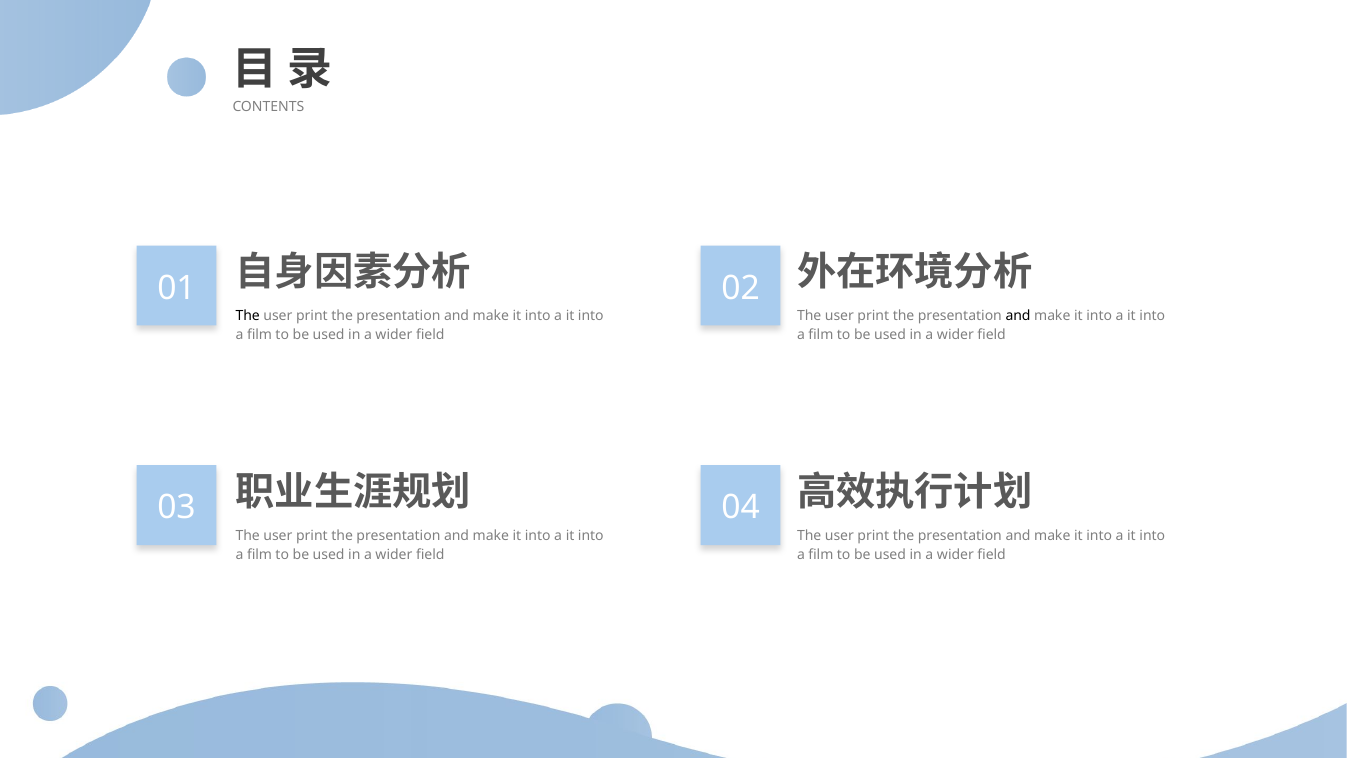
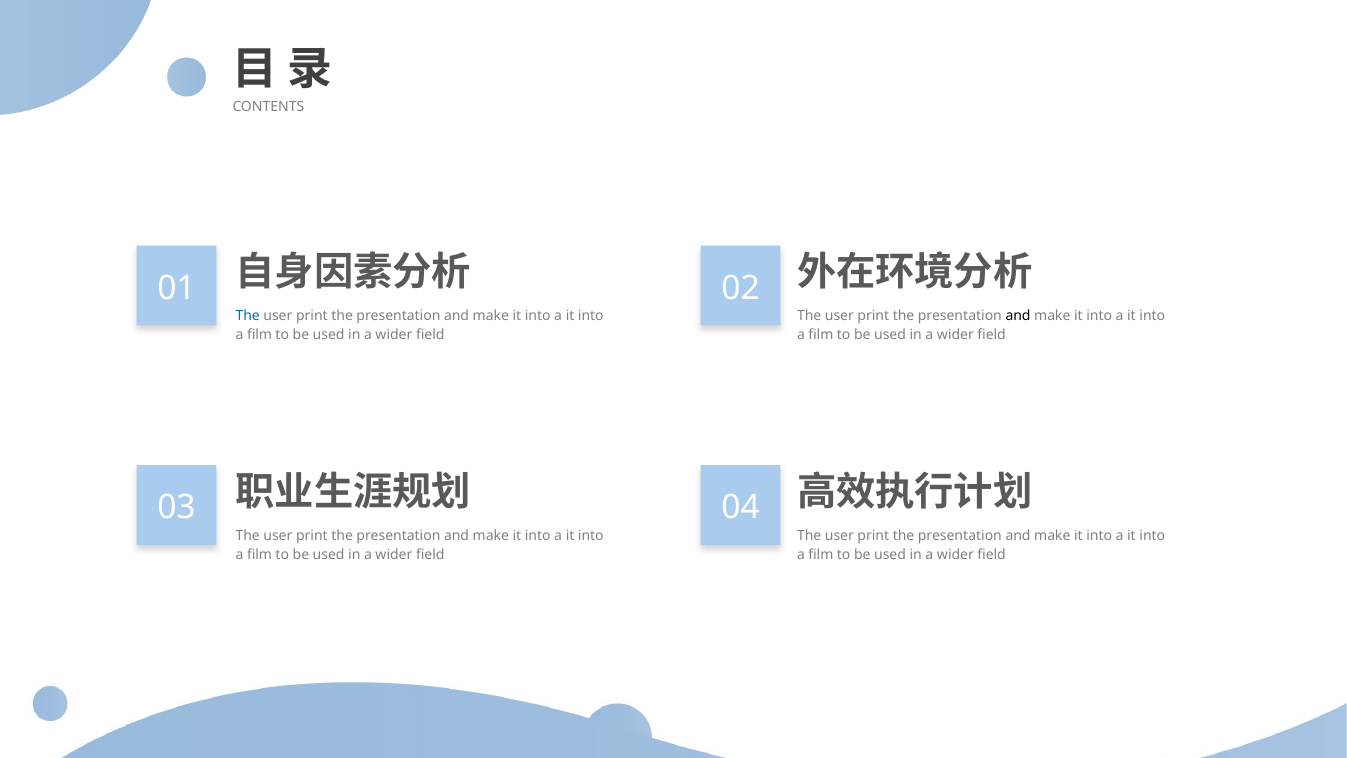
The colour: black -> blue (248, 316)
